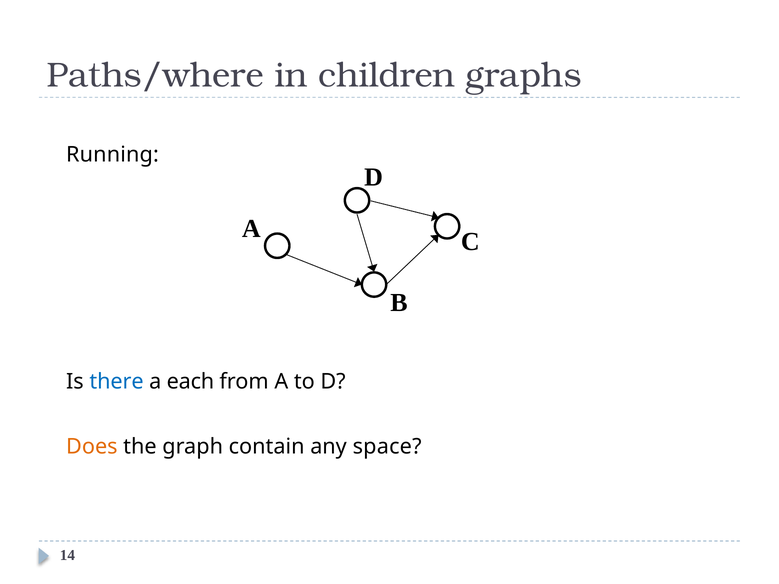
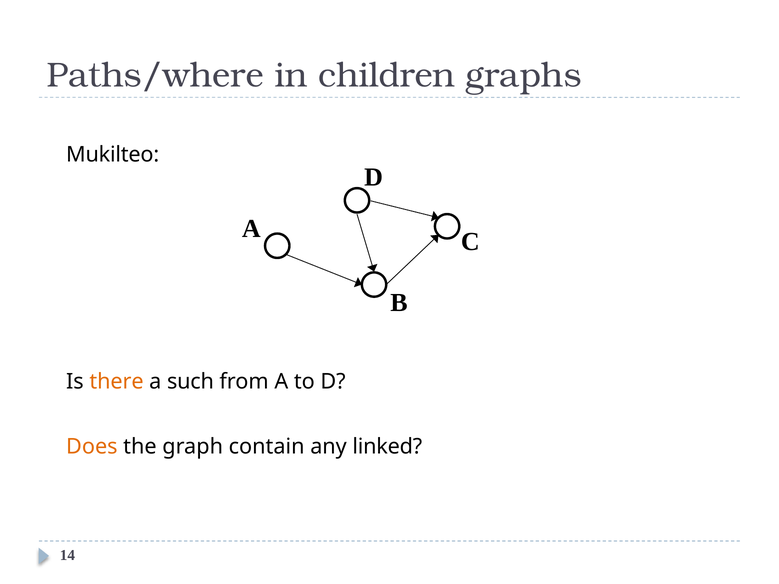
Running: Running -> Mukilteo (113, 155)
there colour: blue -> orange (117, 382)
each: each -> such (190, 382)
space: space -> linked (387, 447)
